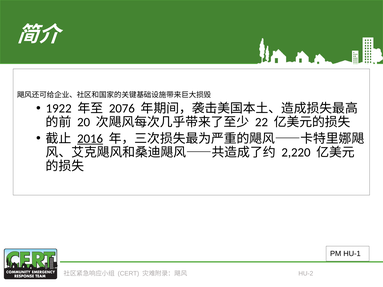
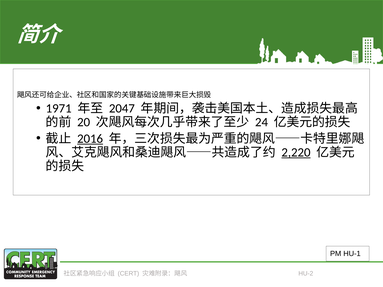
1922: 1922 -> 1971 (59, 108)
2076: 2076 -> 2047 (122, 108)
22: 22 -> 24 (262, 122)
2,220 underline: none -> present (296, 152)
